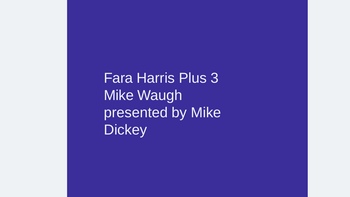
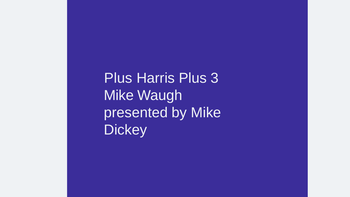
Fara: Fara -> Plus (118, 78)
